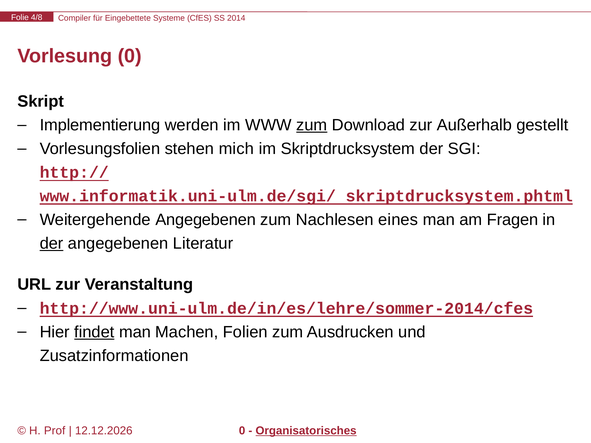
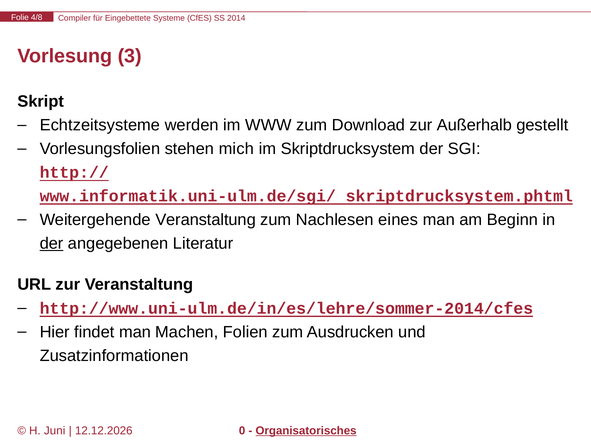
Vorlesung 0: 0 -> 3 (130, 56)
Implementierung: Implementierung -> Echtzeitsysteme (100, 125)
zum underline: present -> none (312, 125)
Weitergehende Angegebenen: Angegebenen -> Veranstaltung (206, 220)
Fragen: Fragen -> Beginn (512, 220)
findet underline: present -> none (94, 332)
Prof: Prof -> Juni (55, 431)
